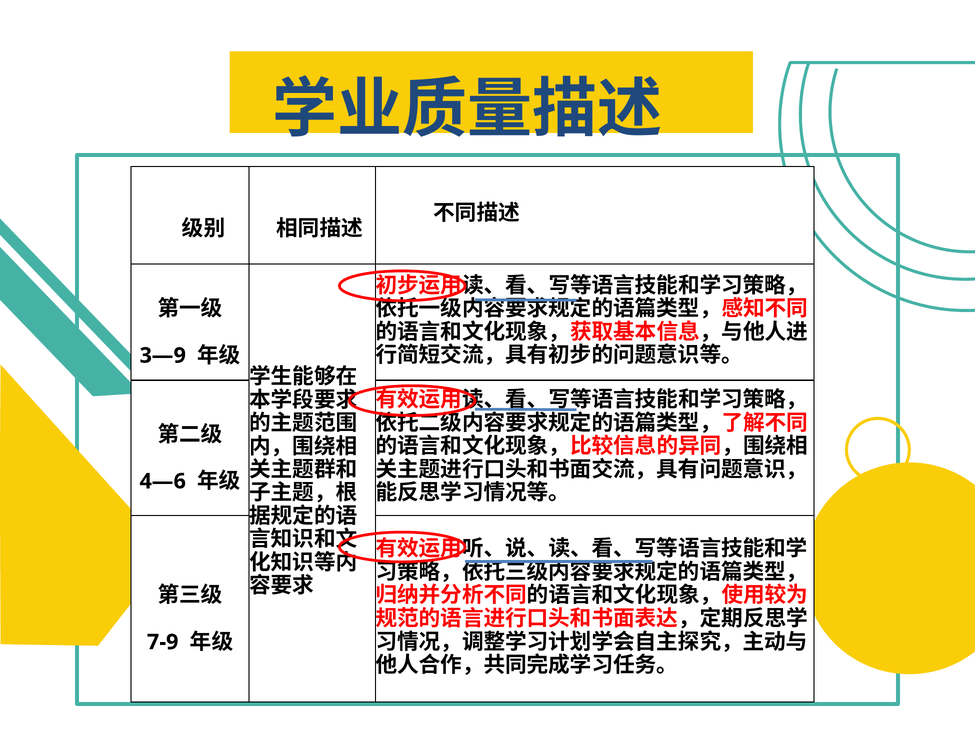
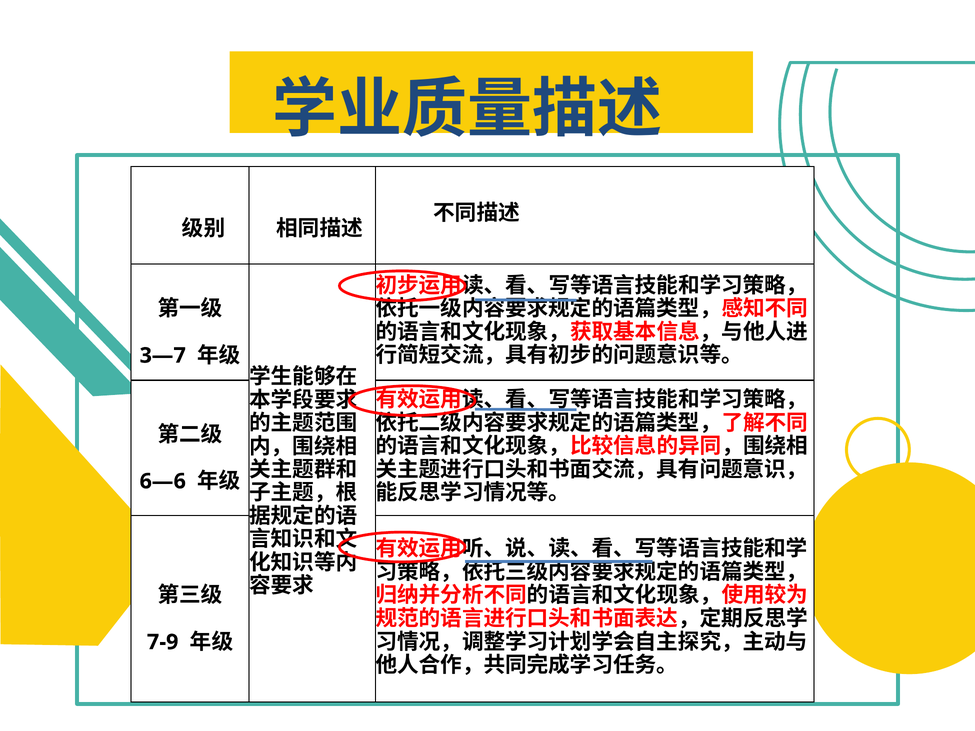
3—9: 3—9 -> 3—7 (163, 356)
4—6: 4—6 -> 6—6 (163, 481)
